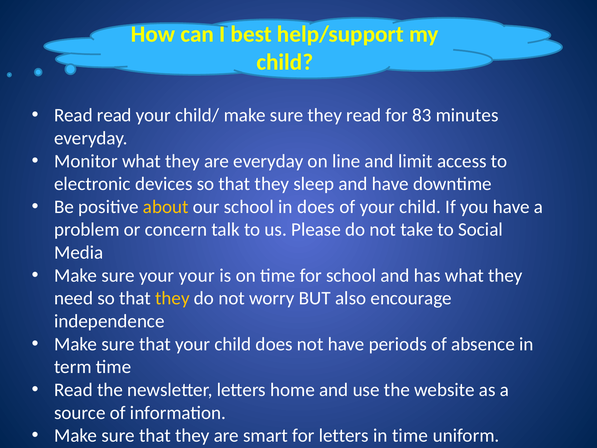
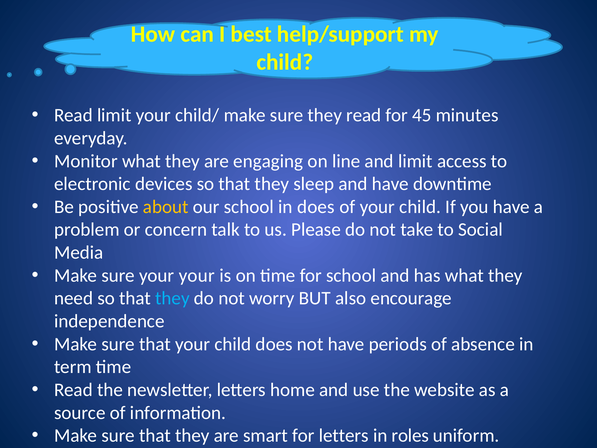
Read read: read -> limit (114, 115)
83: 83 -> 45 (422, 115)
are everyday: everyday -> engaging (268, 161)
they colour: yellow -> light blue (172, 298)
in time: time -> roles (410, 435)
